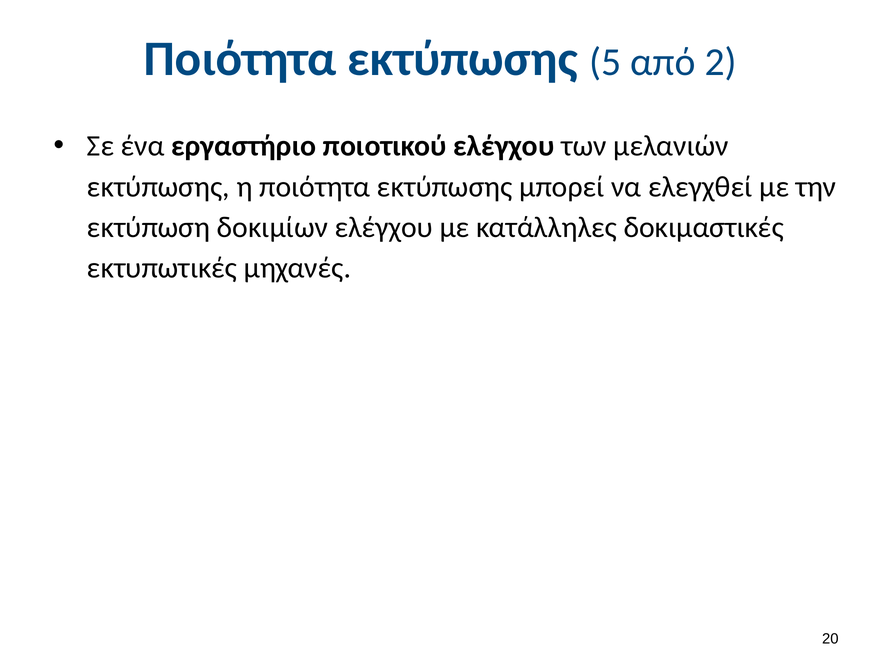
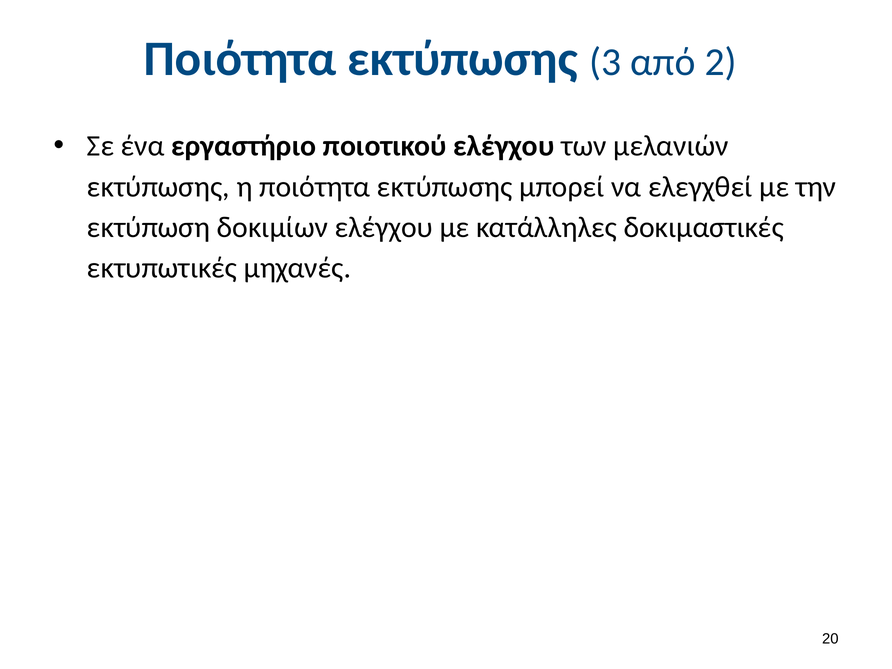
5: 5 -> 3 (605, 62)
